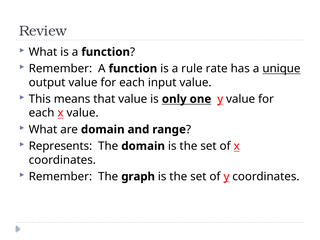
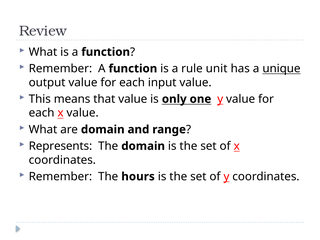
rate: rate -> unit (217, 69)
graph: graph -> hours (138, 177)
